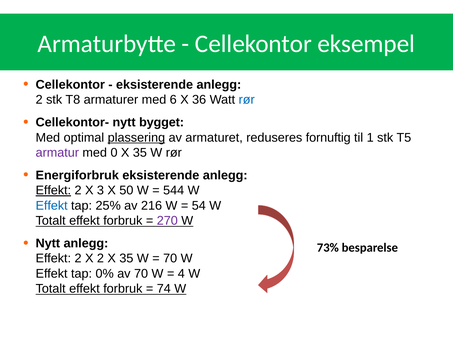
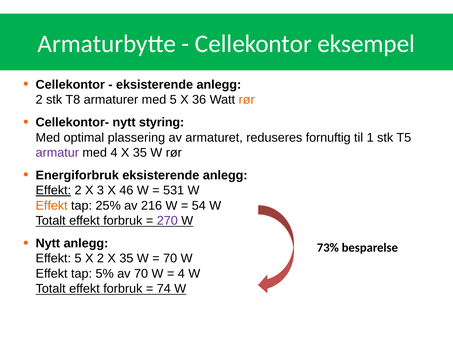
med 6: 6 -> 5 (173, 100)
rør colour: blue -> orange (247, 100)
bygget: bygget -> styring (162, 122)
plassering underline: present -> none (136, 137)
med 0: 0 -> 4 (114, 153)
50: 50 -> 46 (126, 190)
544: 544 -> 531 (174, 190)
Effekt colour: blue -> orange (52, 205)
2: 2 -> 5 (78, 258)
0%: 0% -> 5% (105, 273)
